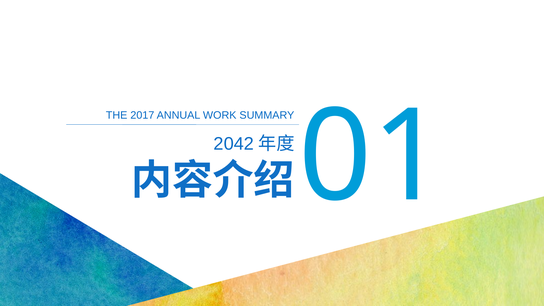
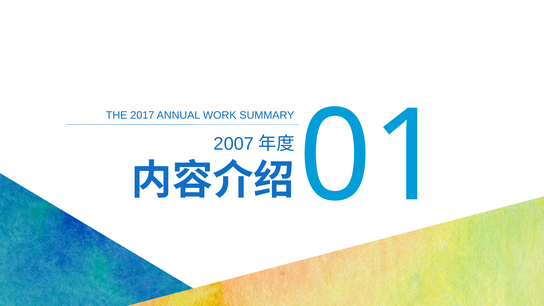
2042: 2042 -> 2007 (234, 144)
